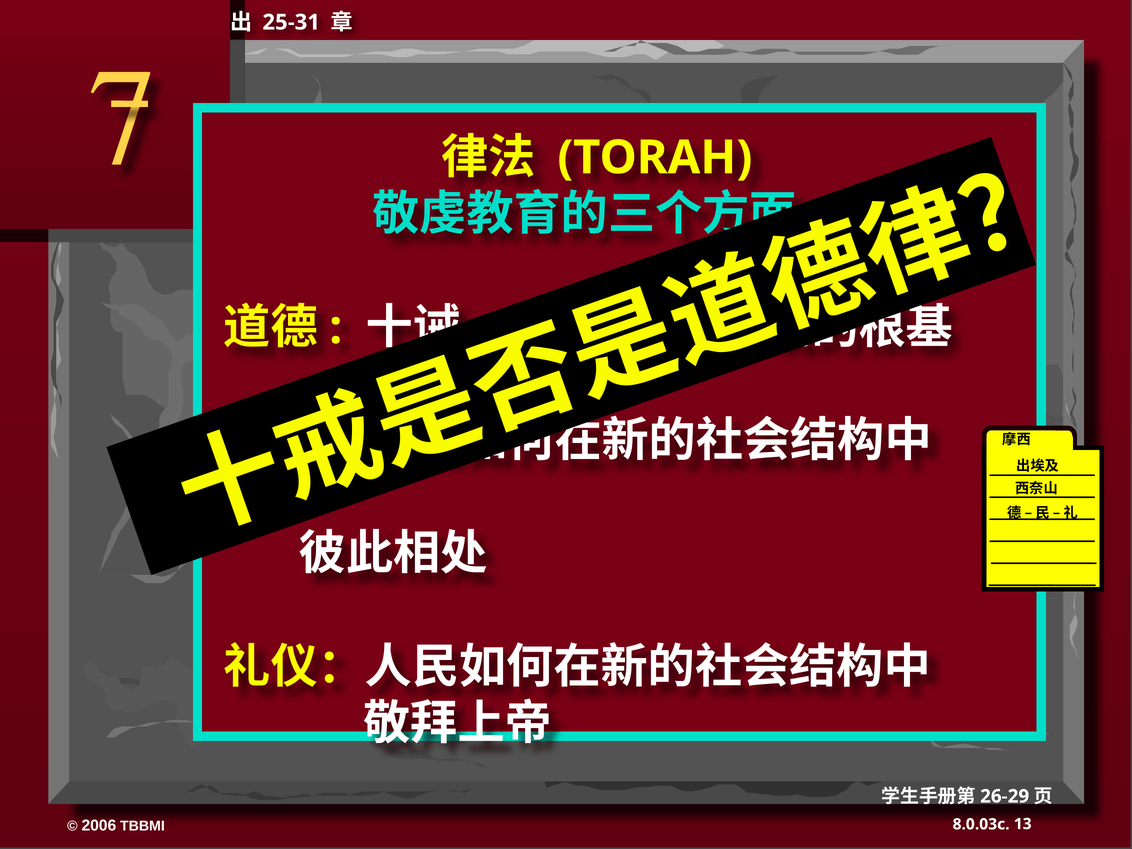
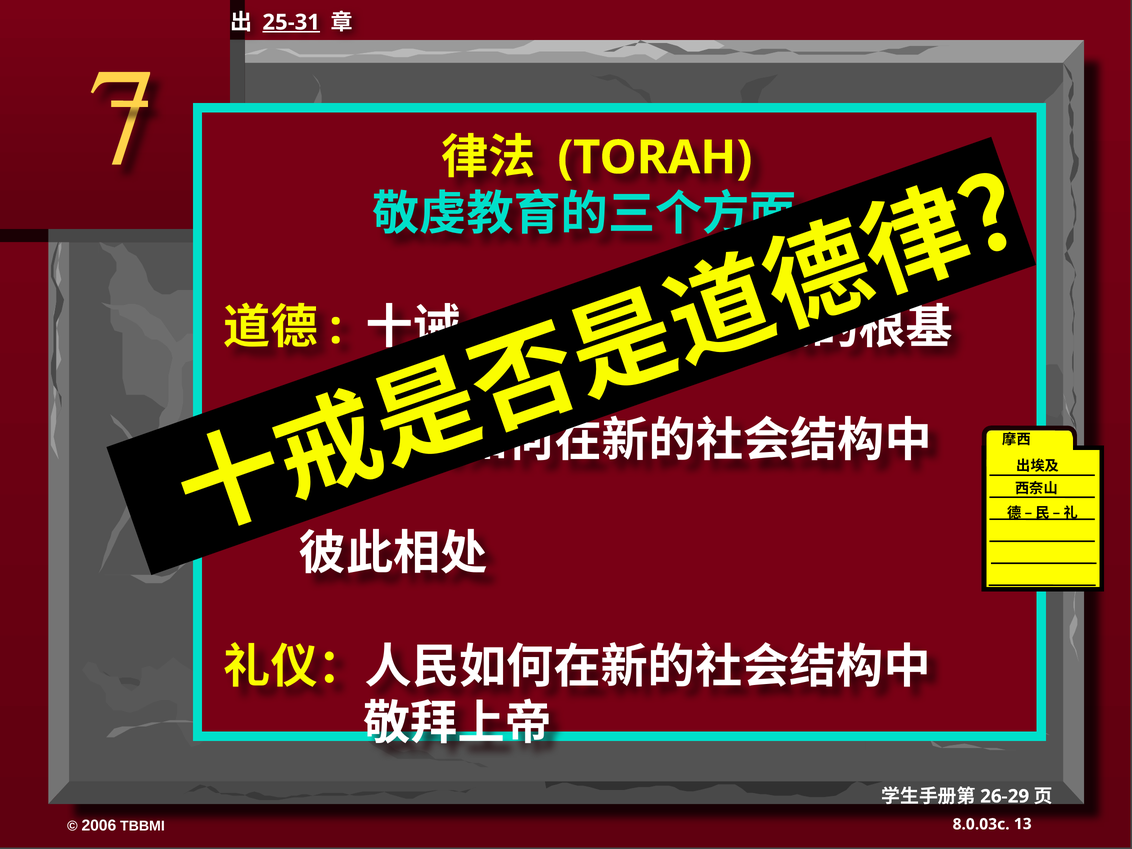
25-31 underline: none -> present (291, 22)
